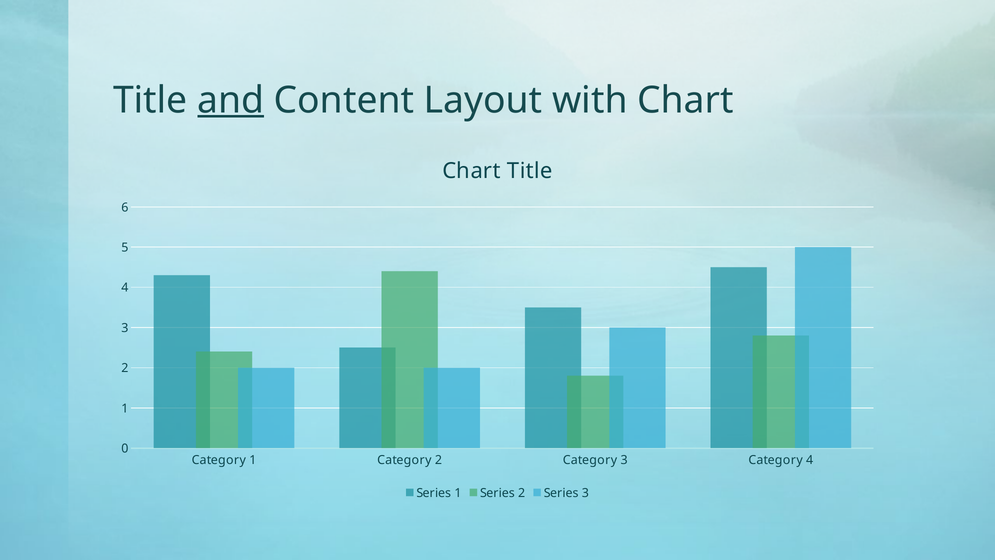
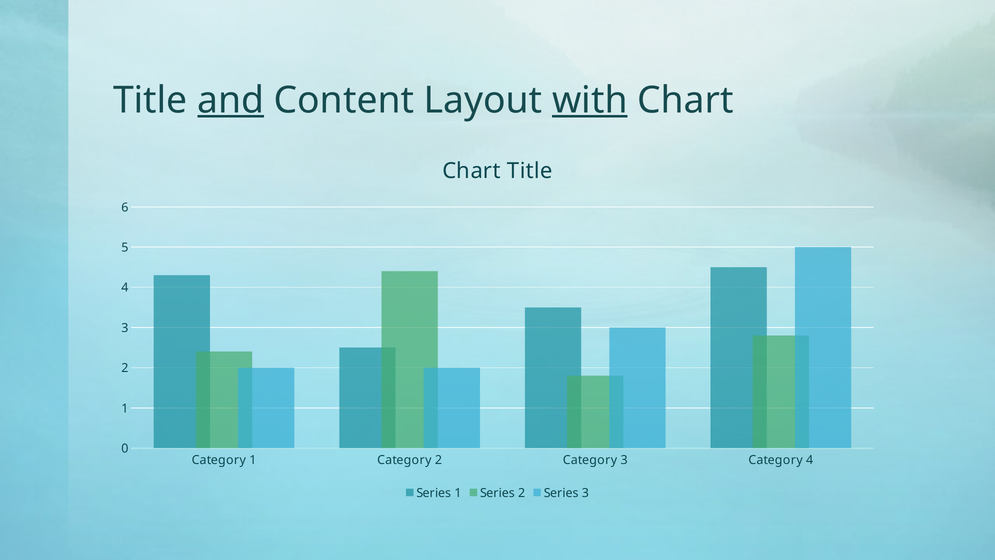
with underline: none -> present (590, 100)
